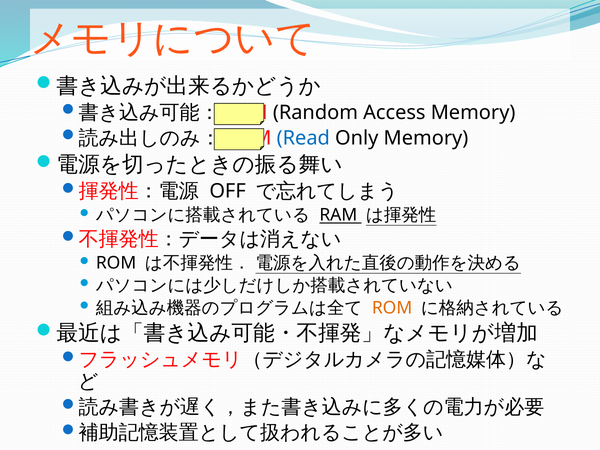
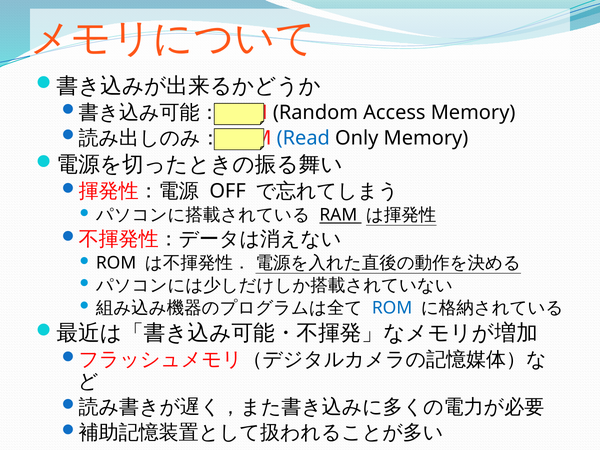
ROM colour: orange -> blue (392, 308)
